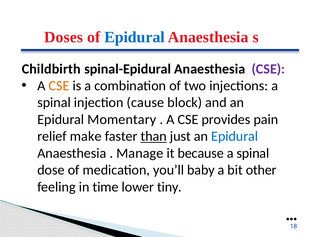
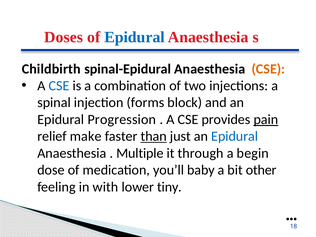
CSE colour: purple -> orange (268, 69)
CSE colour: orange -> blue (59, 86)
cause: cause -> forms (145, 103)
Momentary: Momentary -> Progression (122, 119)
pain underline: none -> present (266, 119)
Manage: Manage -> Multiple (140, 153)
because: because -> through (201, 153)
spinal: spinal -> begin (253, 153)
time: time -> with (106, 187)
